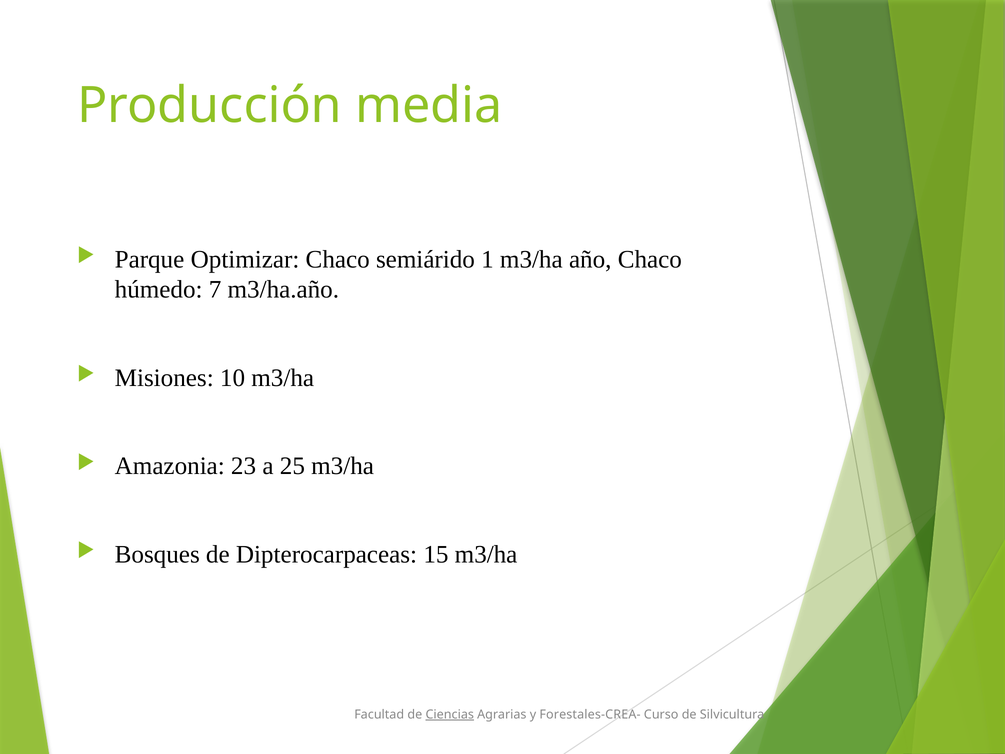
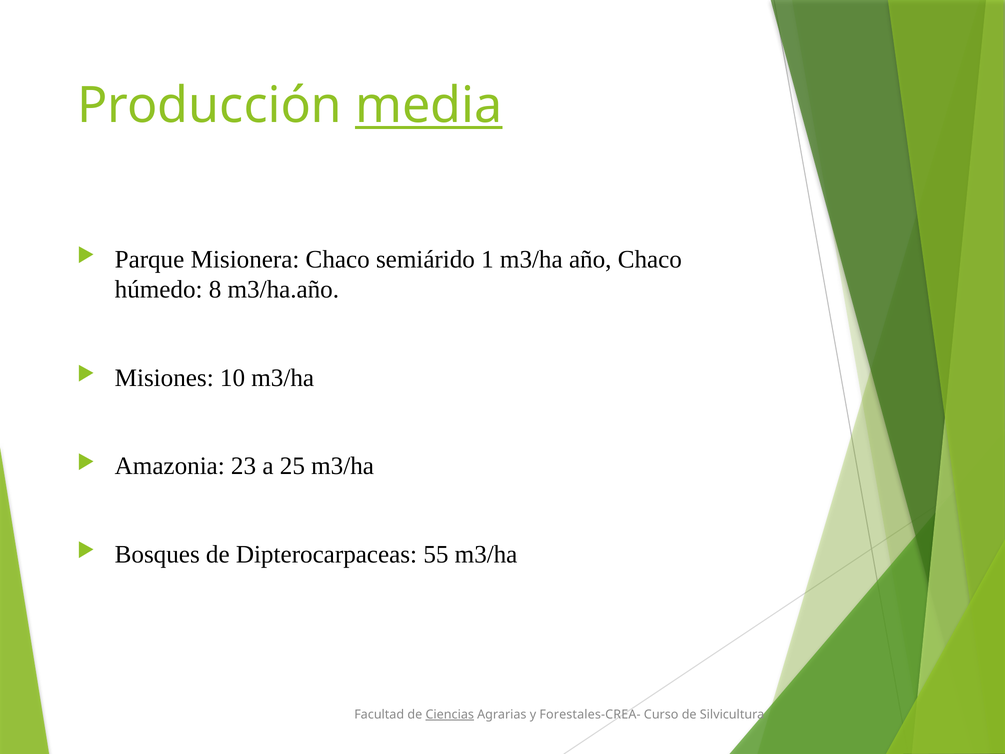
media underline: none -> present (429, 106)
Optimizar: Optimizar -> Misionera (245, 259)
7: 7 -> 8 (215, 289)
15: 15 -> 55 (436, 554)
